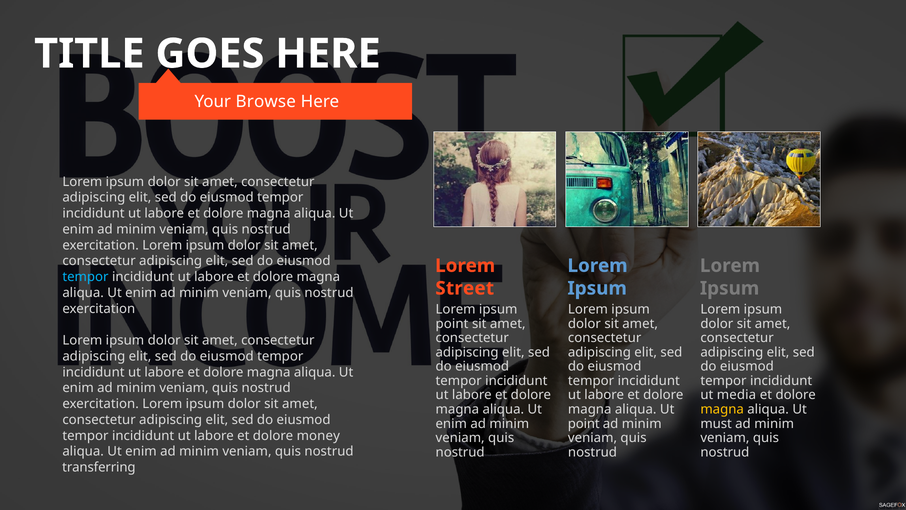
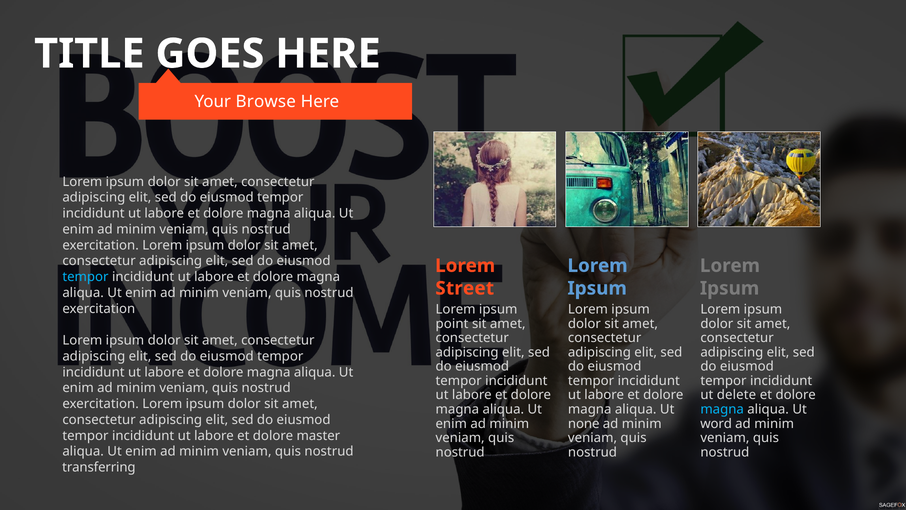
media: media -> delete (736, 395)
magna colour: yellow -> light blue (722, 409)
point: point -> none (584, 423)
must: must -> word (716, 423)
money: money -> master (318, 435)
